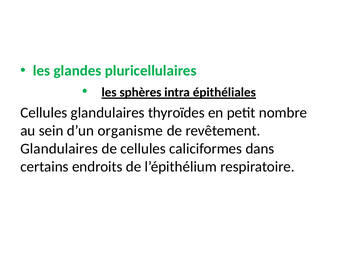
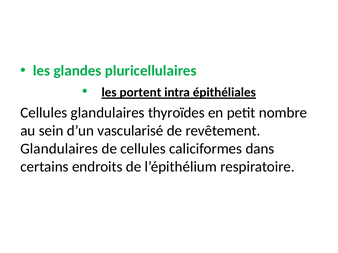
sphères: sphères -> portent (140, 93)
organisme: organisme -> vascularisé (130, 131)
